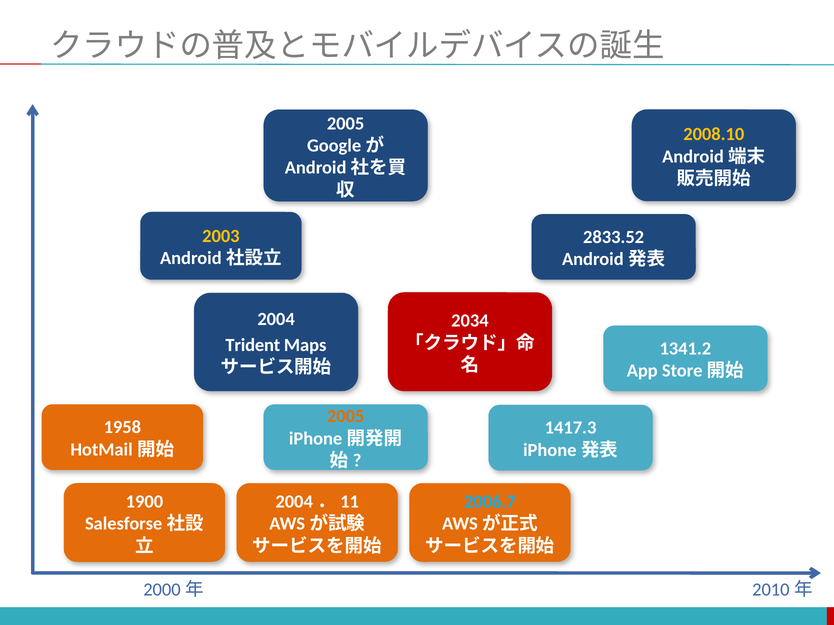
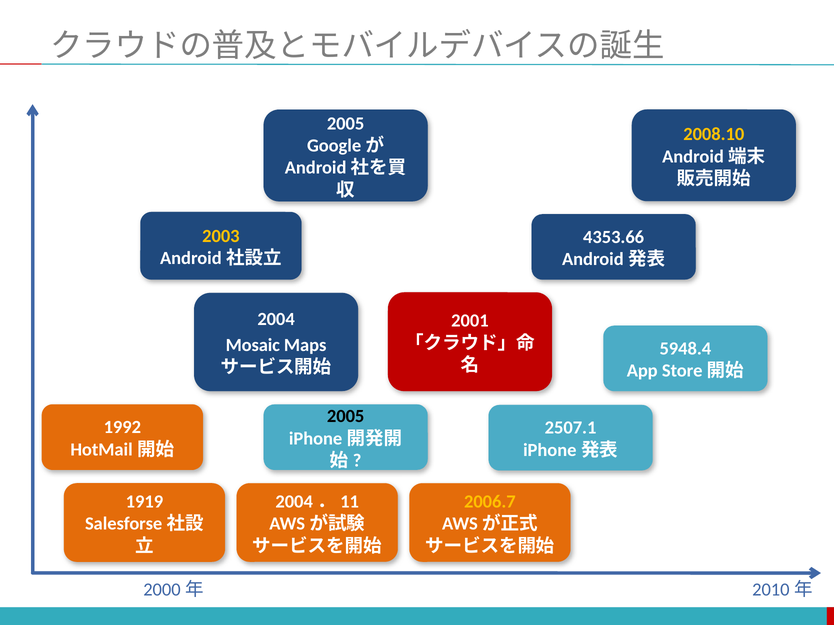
2833.52: 2833.52 -> 4353.66 (614, 237)
2034: 2034 -> 2001 (470, 321)
Trident: Trident -> Mosaic (253, 345)
1341.2: 1341.2 -> 5948.4 (685, 349)
2005 colour: orange -> black (346, 417)
1958: 1958 -> 1992 (122, 428)
1417.3: 1417.3 -> 2507.1 (571, 428)
1900: 1900 -> 1919 (144, 502)
2006.7 colour: light blue -> yellow (490, 502)
